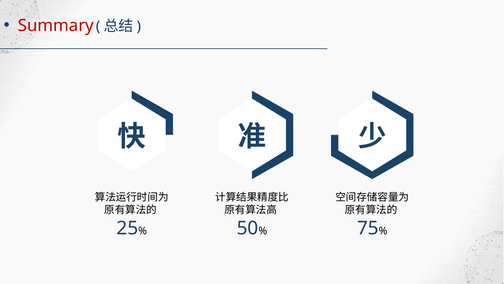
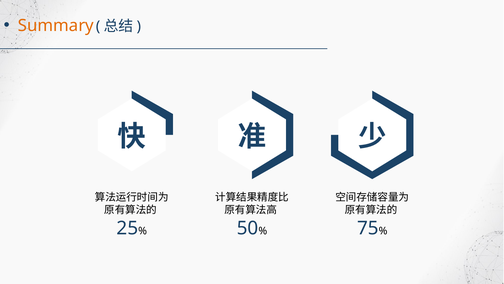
Summary colour: red -> orange (56, 25)
